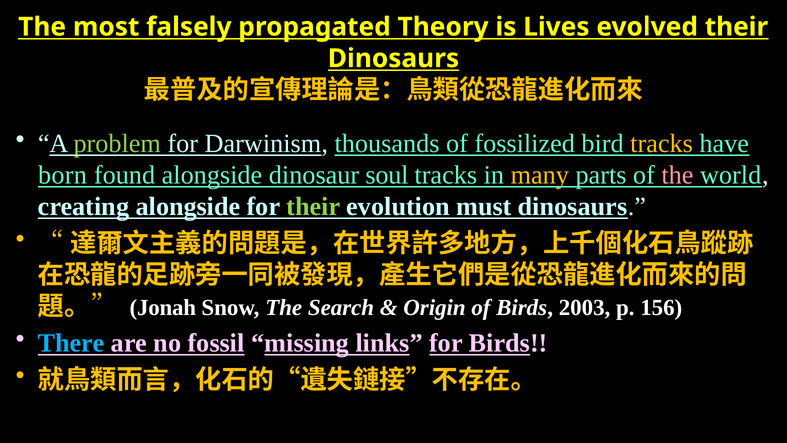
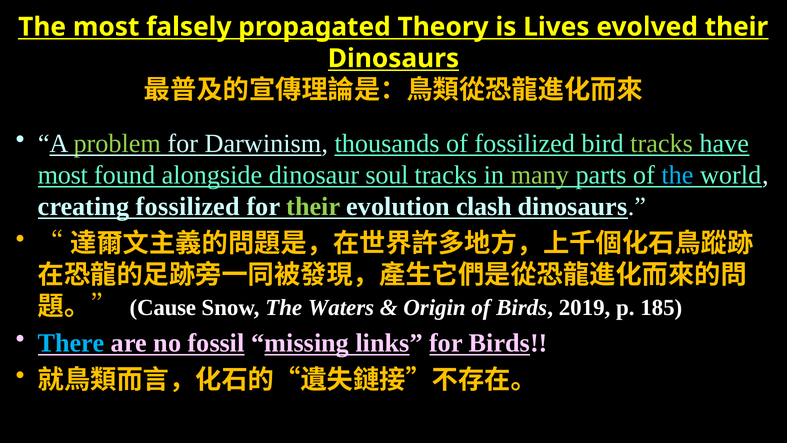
tracks colour: yellow -> light green (662, 144)
born: born -> most (63, 175)
many colour: yellow -> light green (540, 175)
the colour: pink -> light blue (677, 175)
creating alongside: alongside -> fossilized (188, 206)
must: must -> clash (484, 206)
Jonah: Jonah -> Cause (163, 307)
Search: Search -> Waters (341, 307)
2003: 2003 -> 2019 (585, 307)
156: 156 -> 185 (661, 307)
